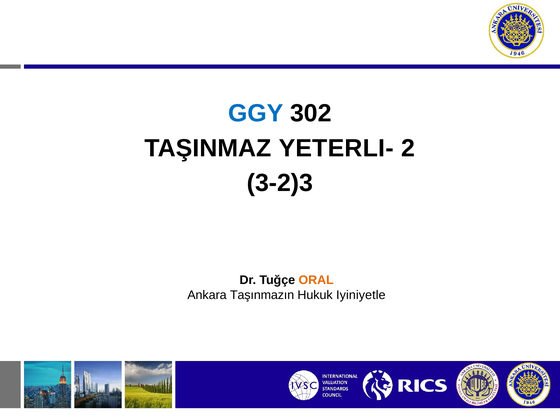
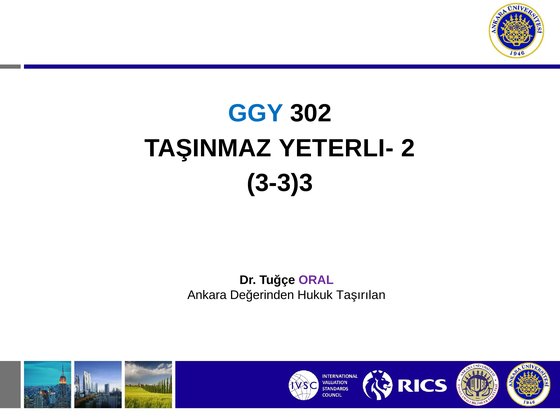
3-2)3: 3-2)3 -> 3-3)3 (280, 183)
ORAL colour: orange -> purple (316, 280)
Taşınmazın: Taşınmazın -> Değerinden (262, 295)
Iyiniyetle: Iyiniyetle -> Taşırılan (361, 295)
